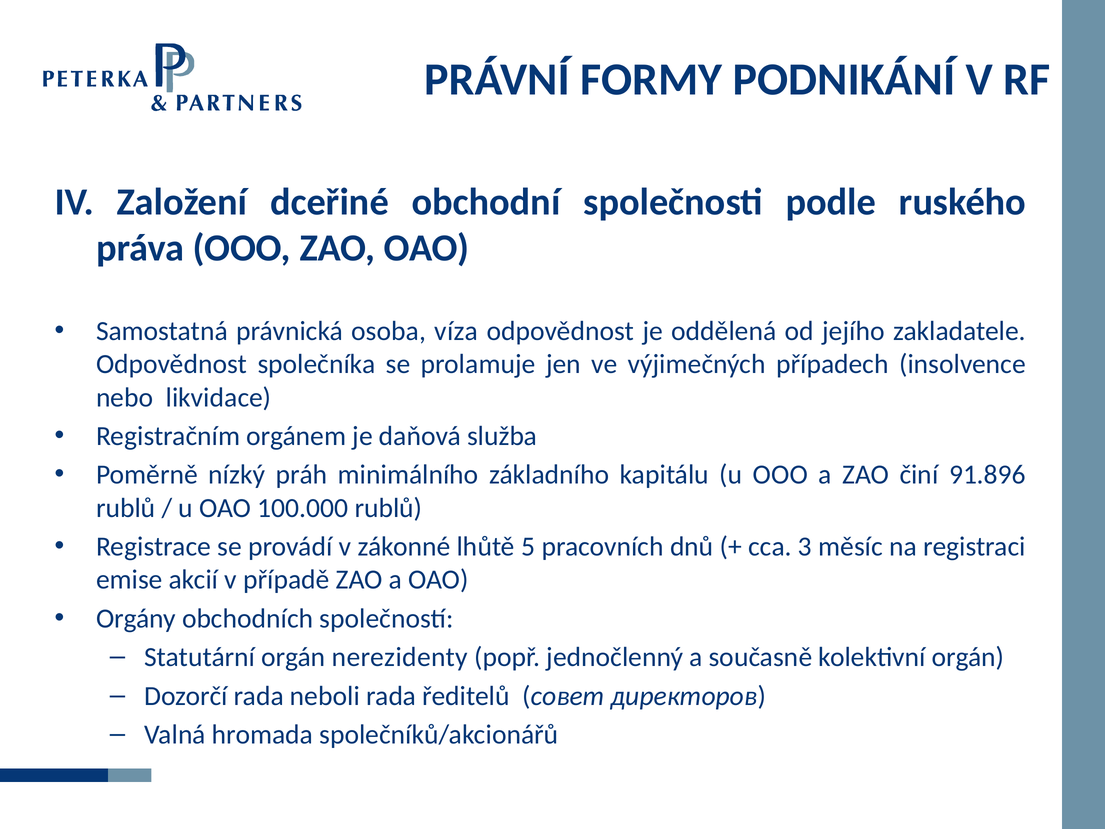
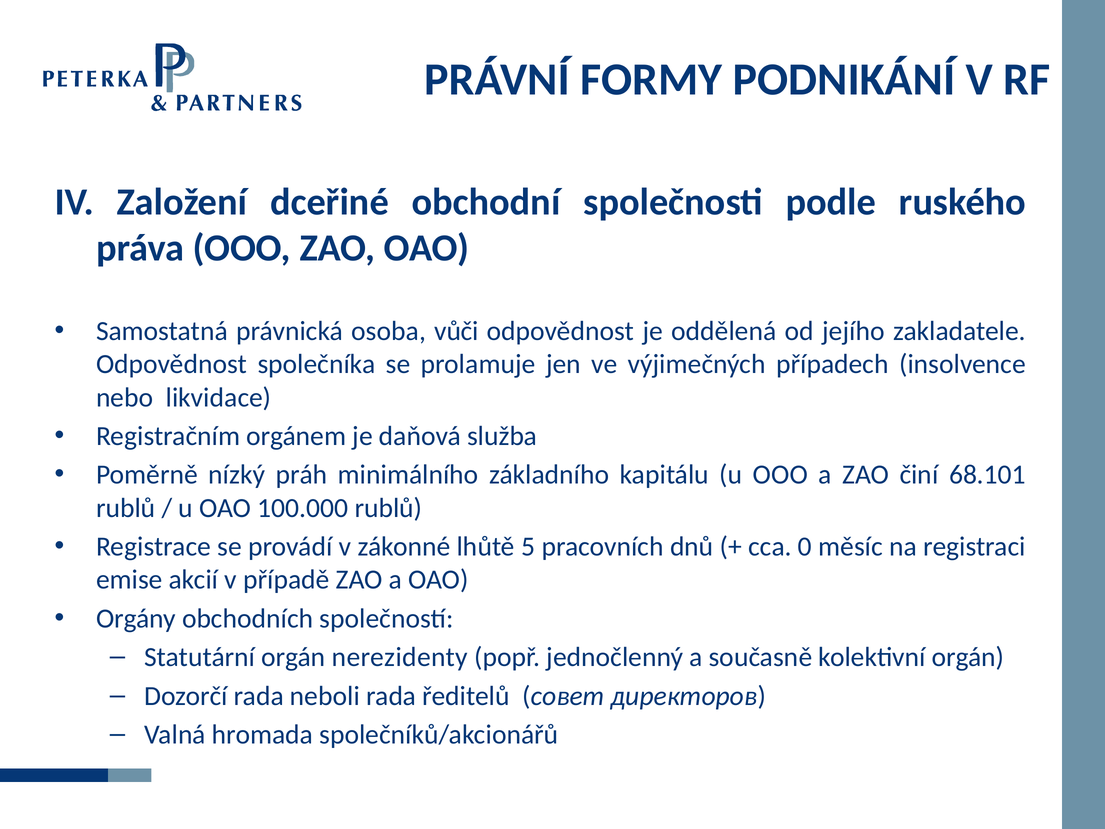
víza: víza -> vůči (456, 331)
91.896: 91.896 -> 68.101 (987, 475)
3: 3 -> 0 (805, 547)
